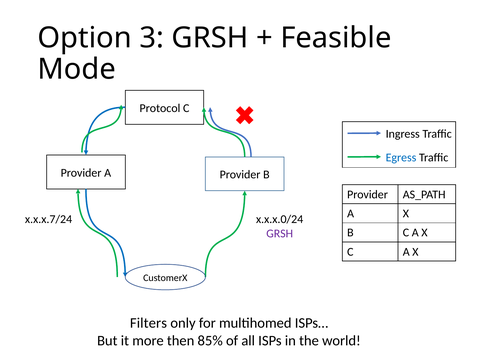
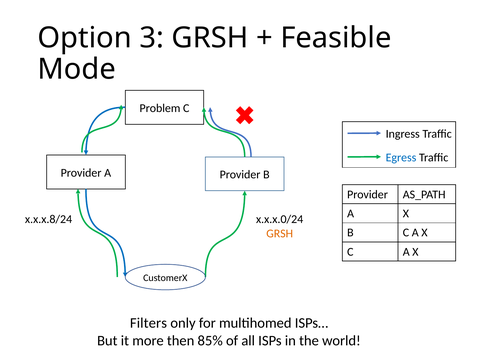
Protocol: Protocol -> Problem (160, 108)
x.x.x.7/24: x.x.x.7/24 -> x.x.x.8/24 (49, 219)
GRSH colour: purple -> orange (280, 233)
